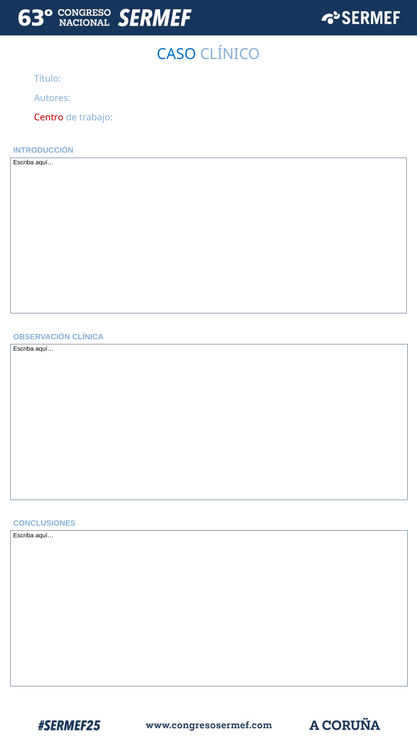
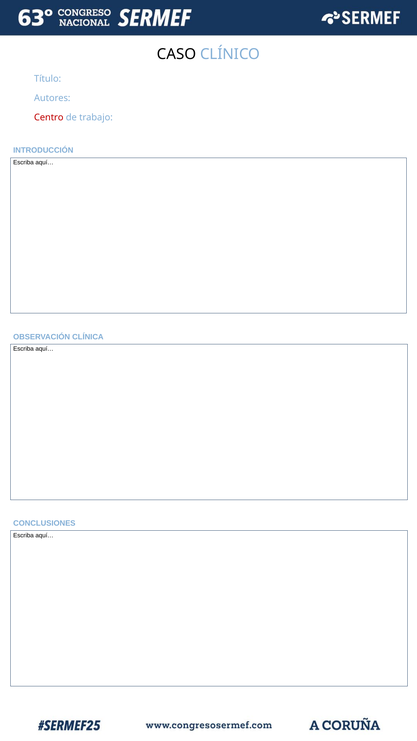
CASO colour: blue -> black (177, 54)
